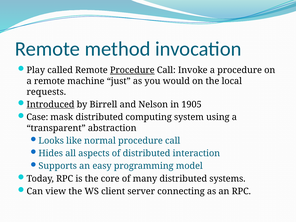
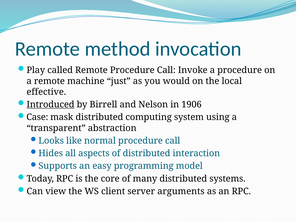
Procedure underline: present -> none (132, 70)
requests: requests -> effective (46, 92)
1905: 1905 -> 1906 (192, 105)
connecting: connecting -> arguments (181, 191)
